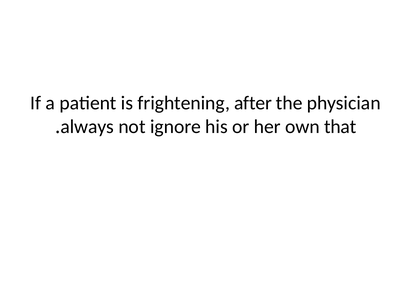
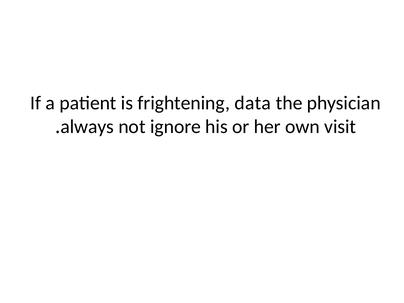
after: after -> data (253, 103)
that: that -> visit (340, 127)
